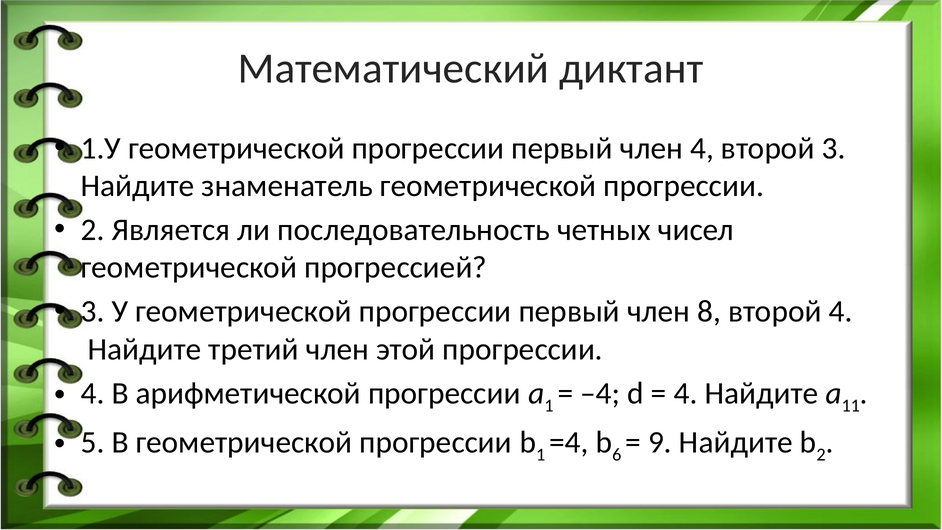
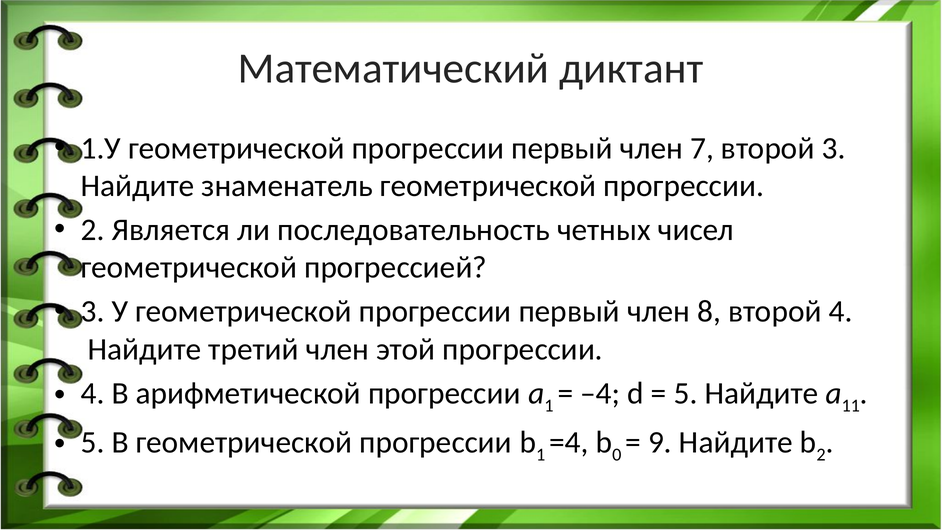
член 4: 4 -> 7 (702, 148)
4: 4 -> 5 (686, 393)
6: 6 -> 0 (617, 455)
